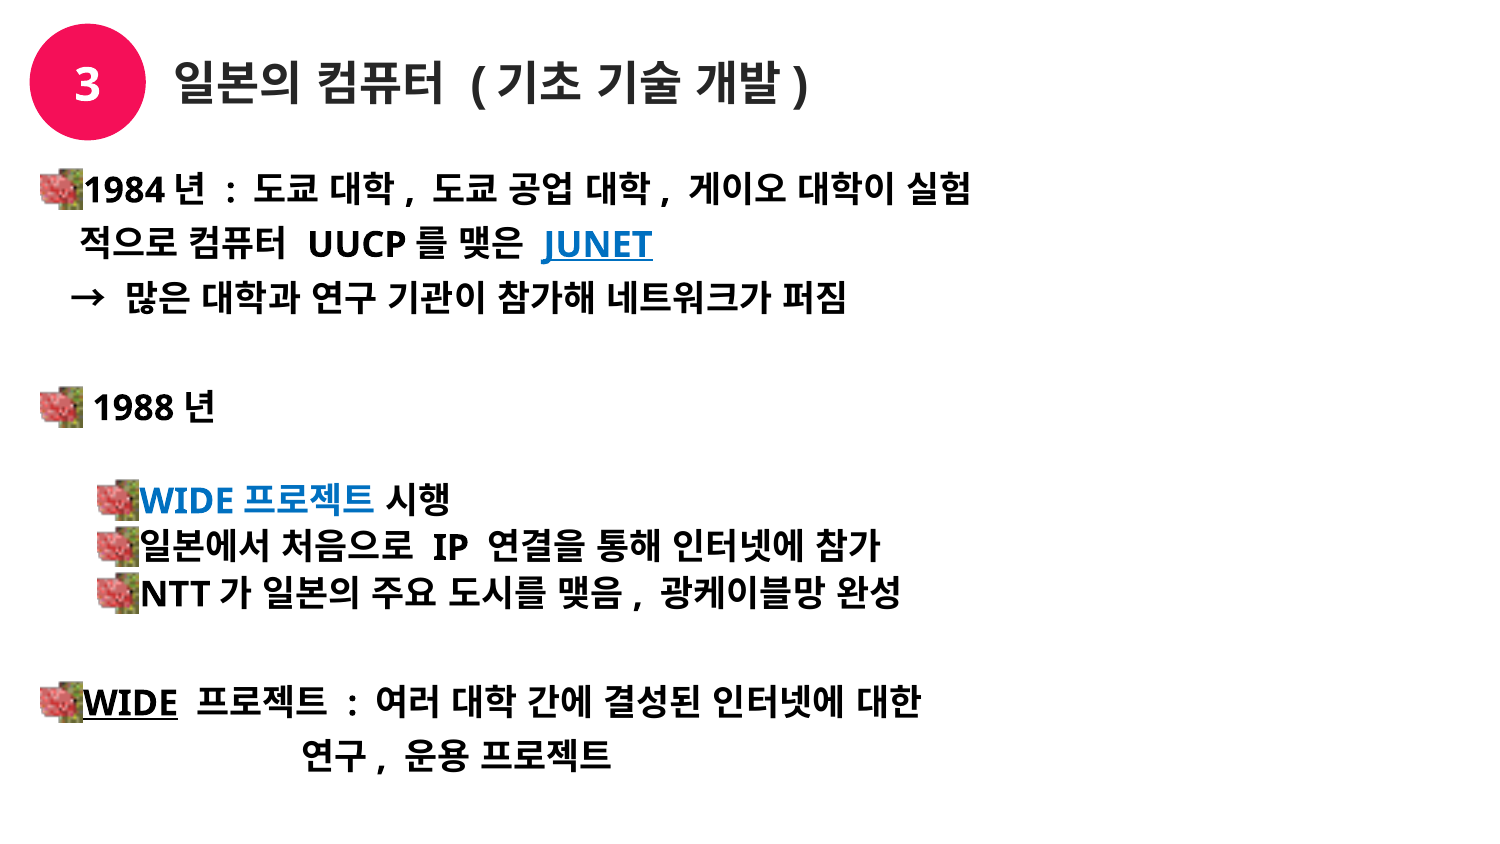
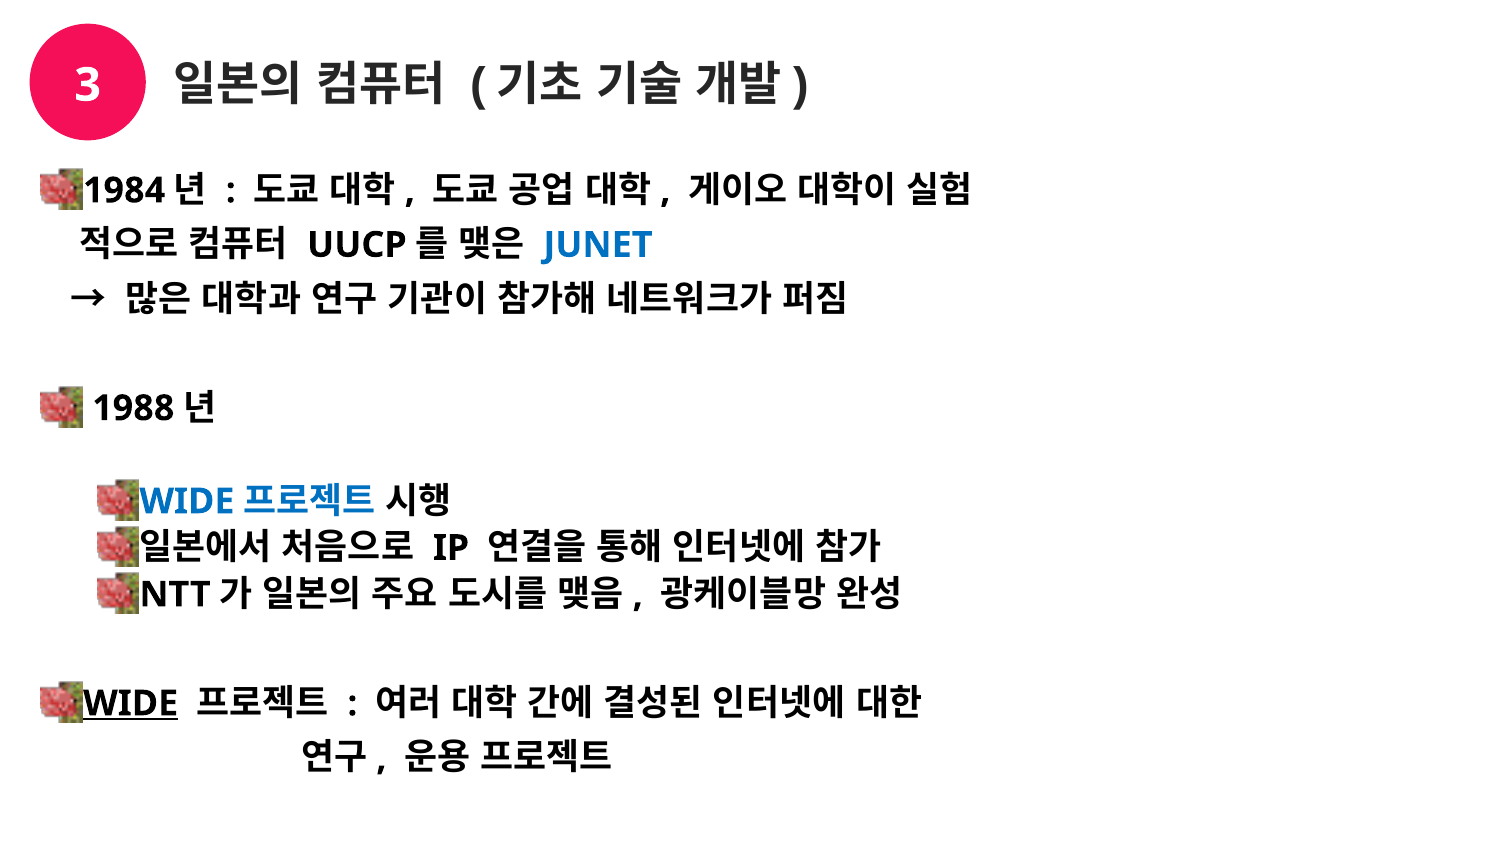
JUNET underline: present -> none (598, 245)
